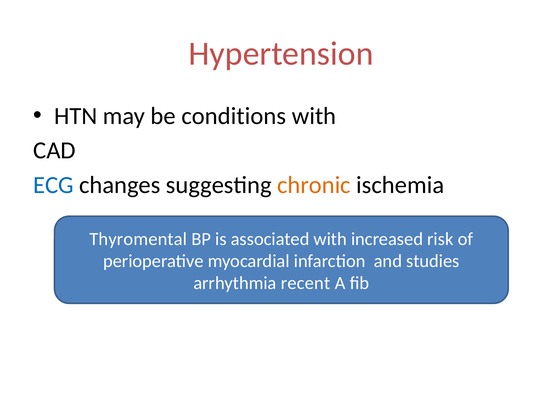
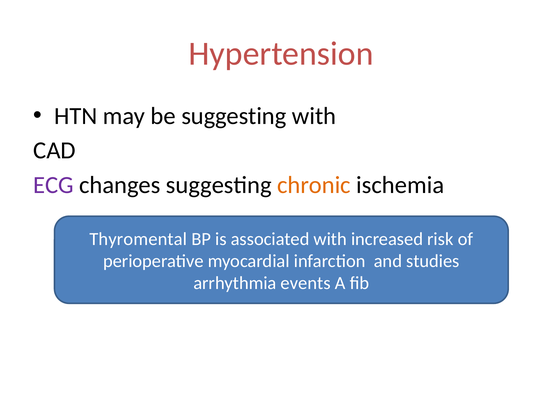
be conditions: conditions -> suggesting (234, 116)
ECG colour: blue -> purple (53, 185)
recent: recent -> events (306, 284)
